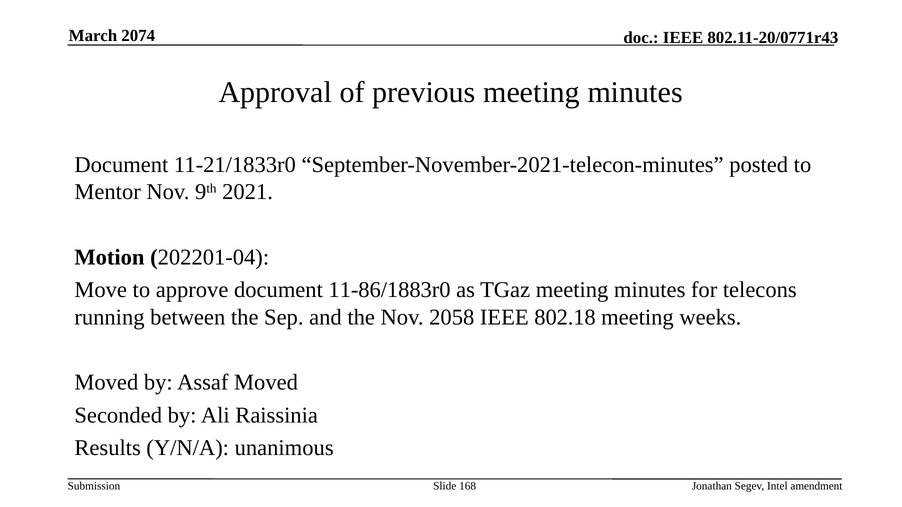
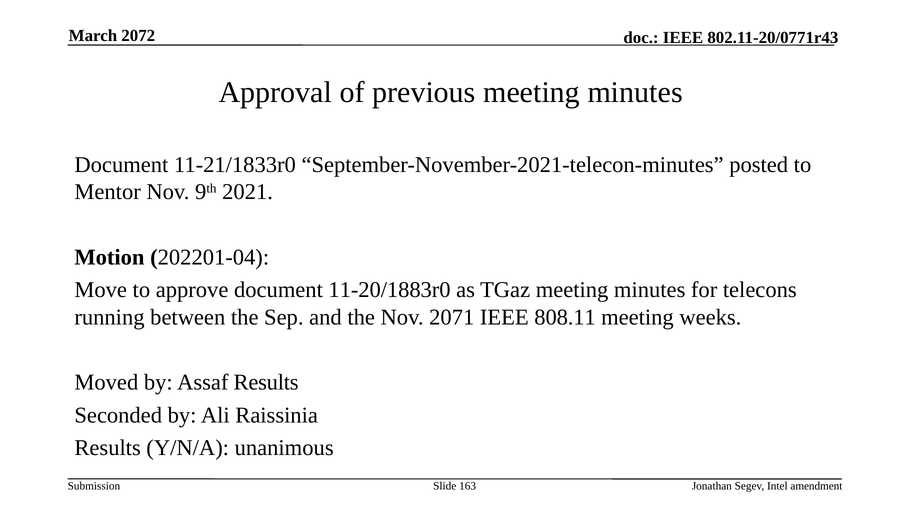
2074: 2074 -> 2072 (138, 36)
11-86/1883r0: 11-86/1883r0 -> 11-20/1883r0 (390, 290)
2058: 2058 -> 2071 (452, 317)
802.18: 802.18 -> 808.11 (565, 317)
Assaf Moved: Moved -> Results (266, 383)
168: 168 -> 163 (468, 487)
